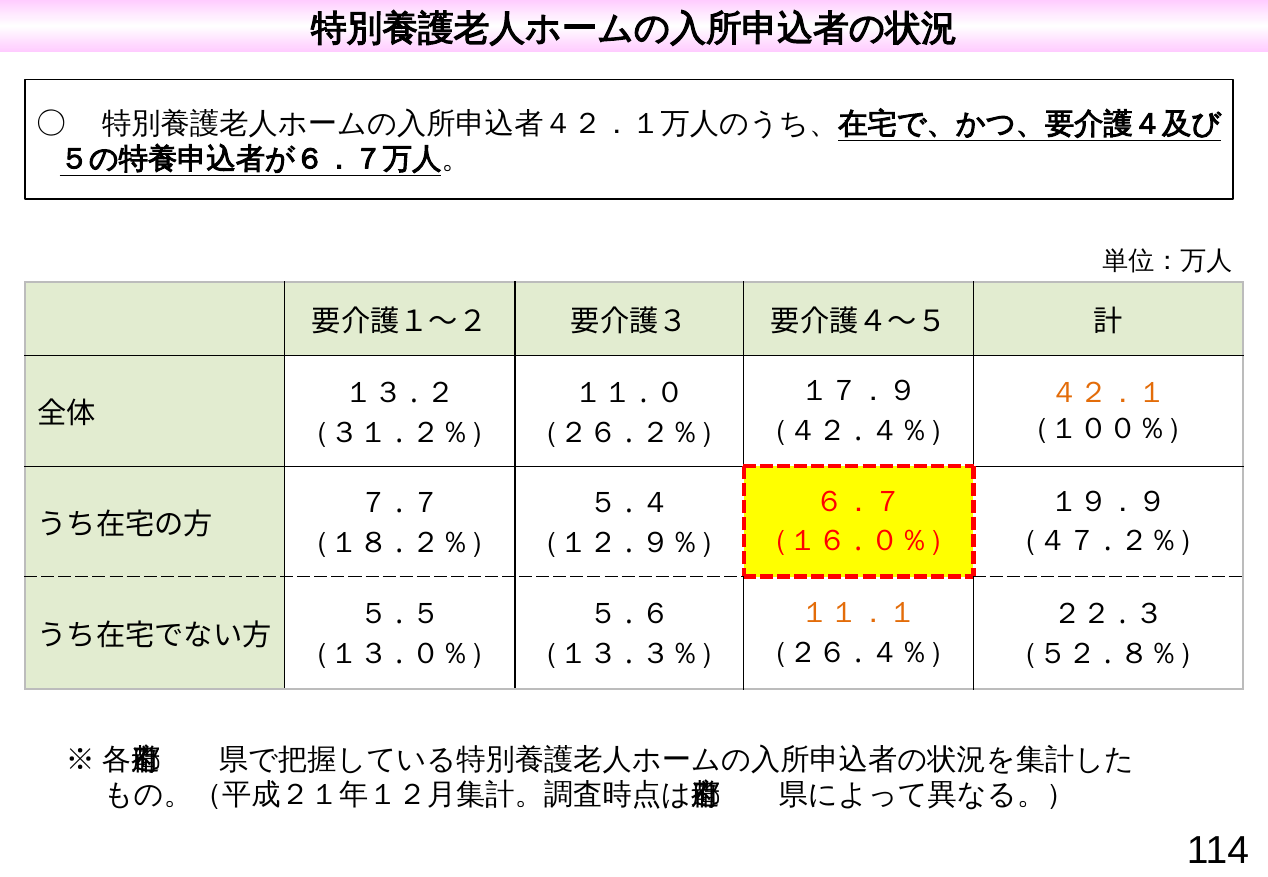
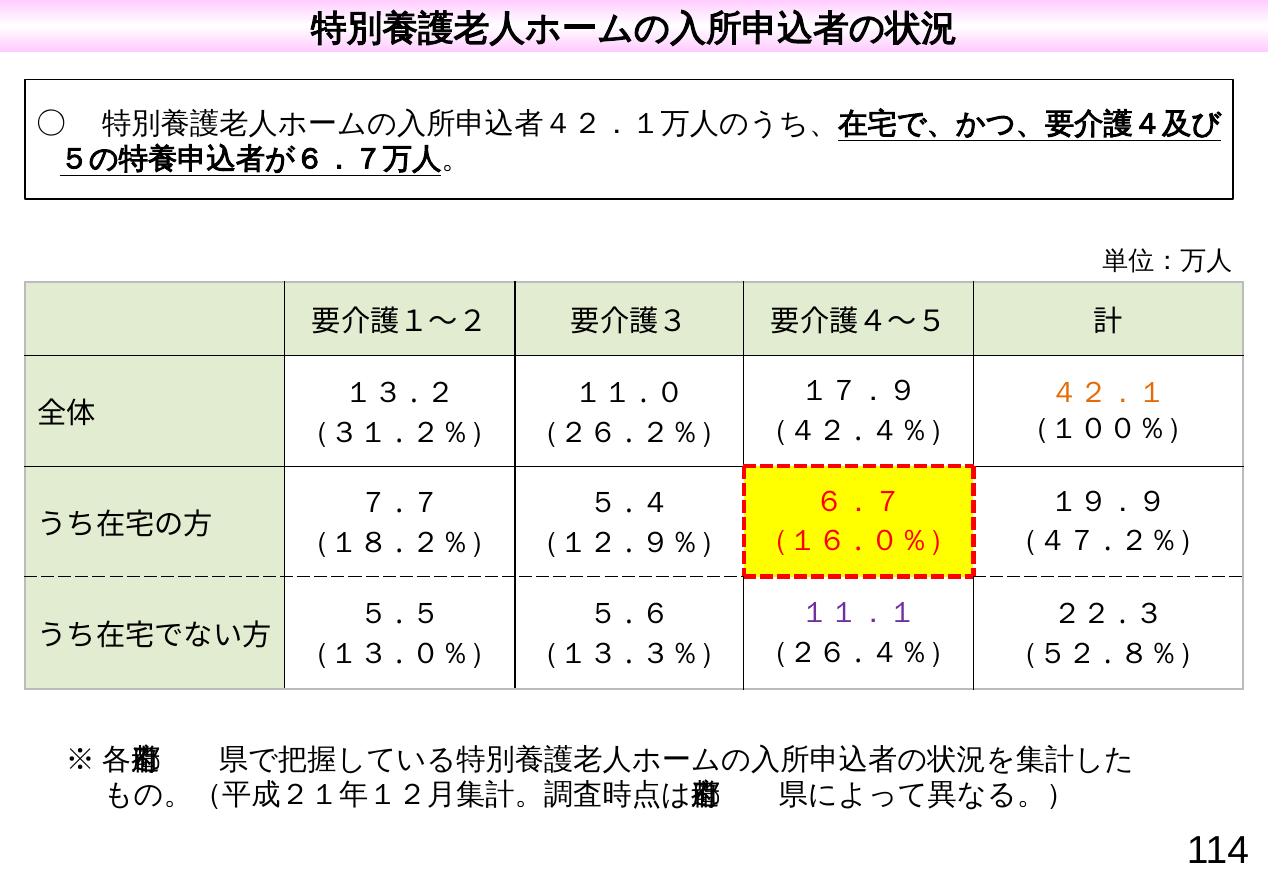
１１．１ colour: orange -> purple (859, 613)
